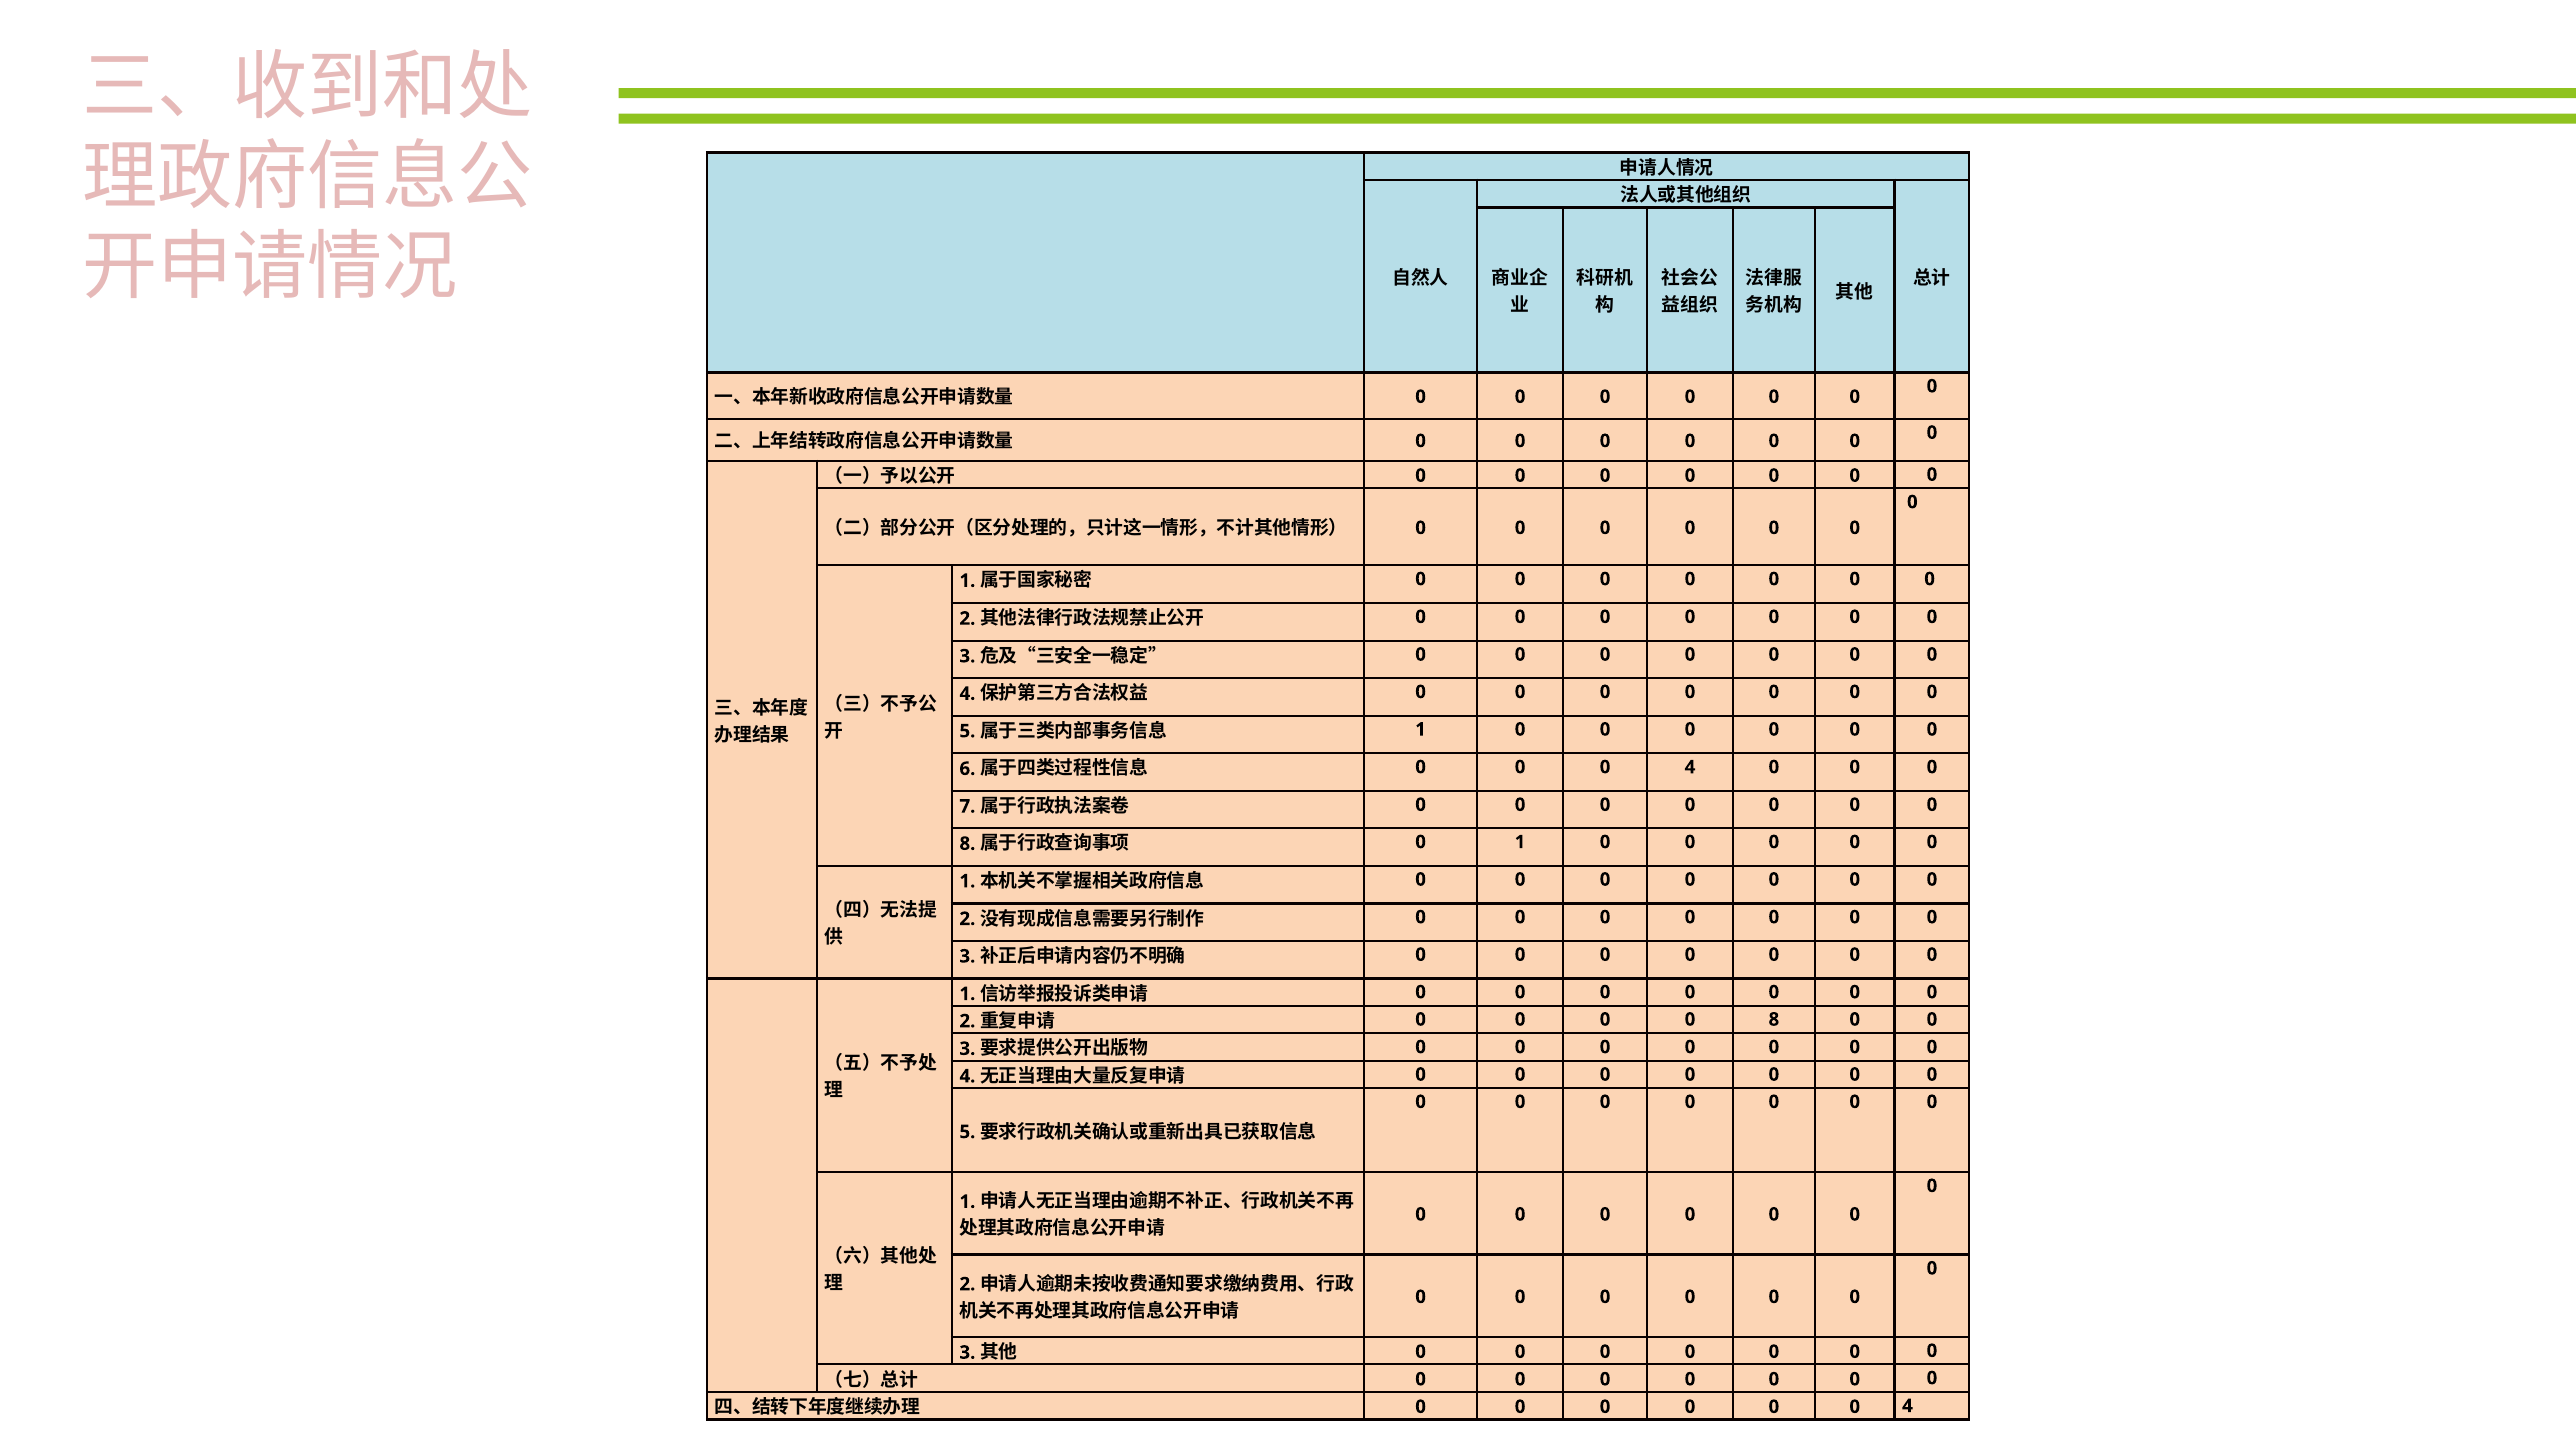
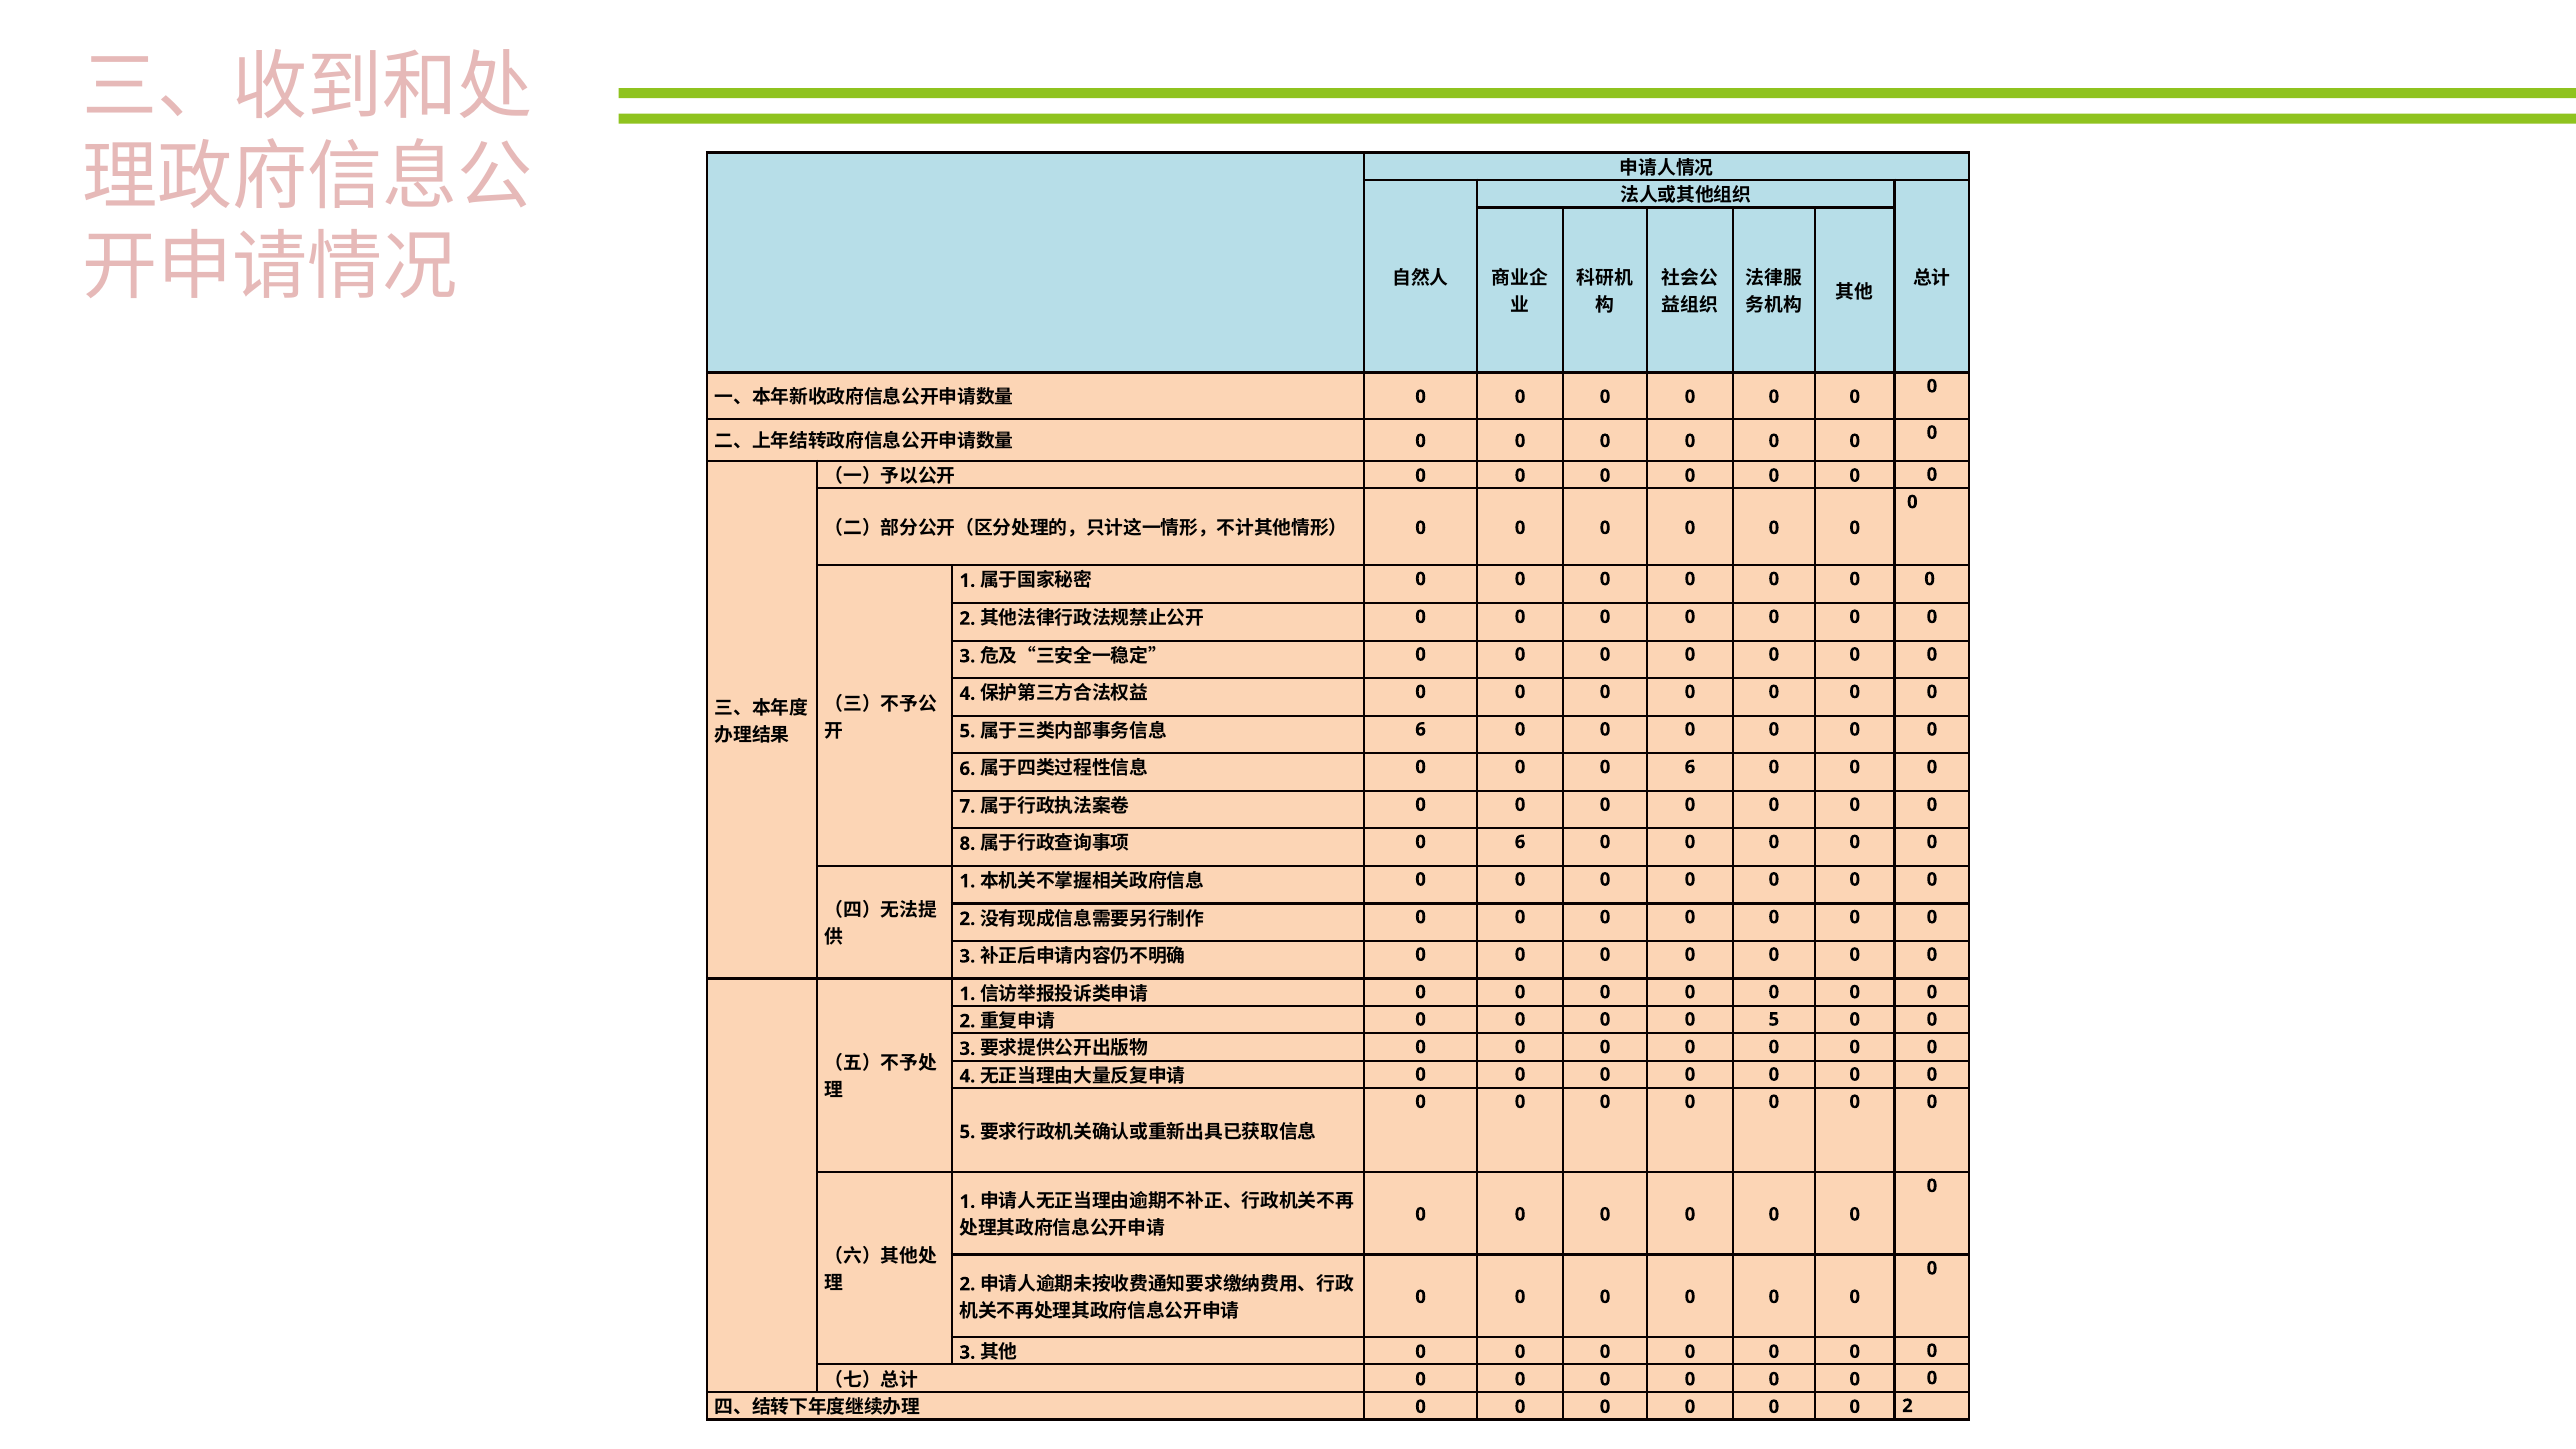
1: 1 -> 6 (1421, 729)
4: 4 -> 6 (1690, 767)
1: 1 -> 6 (1520, 842)
8: 8 -> 5 (1774, 1019)
4: 4 -> 2 (1907, 1406)
